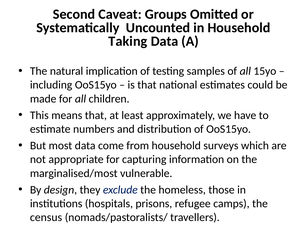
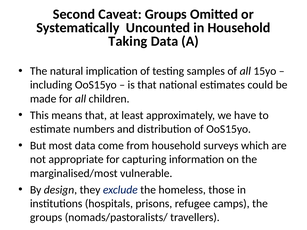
census: census -> groups (46, 218)
